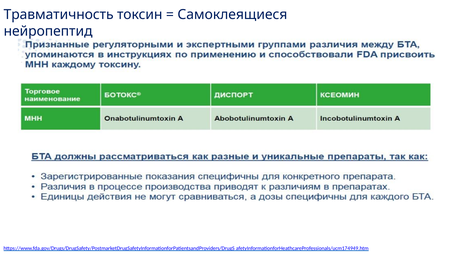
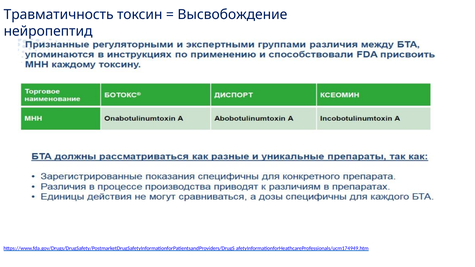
Самоклеящиеся: Самоклеящиеся -> Высвобождение (232, 15)
